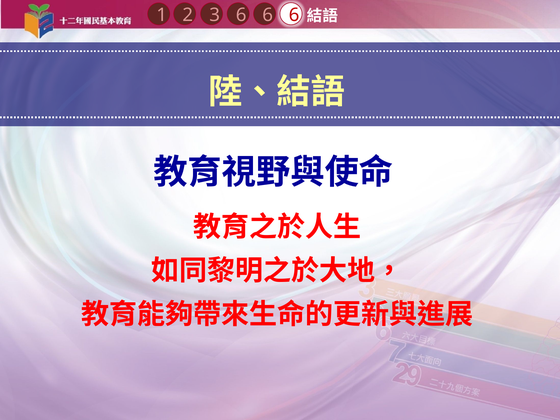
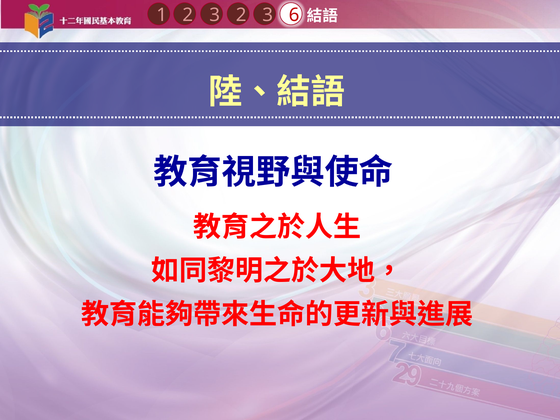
2 6: 6 -> 2 (241, 15)
3 6: 6 -> 3 (268, 15)
